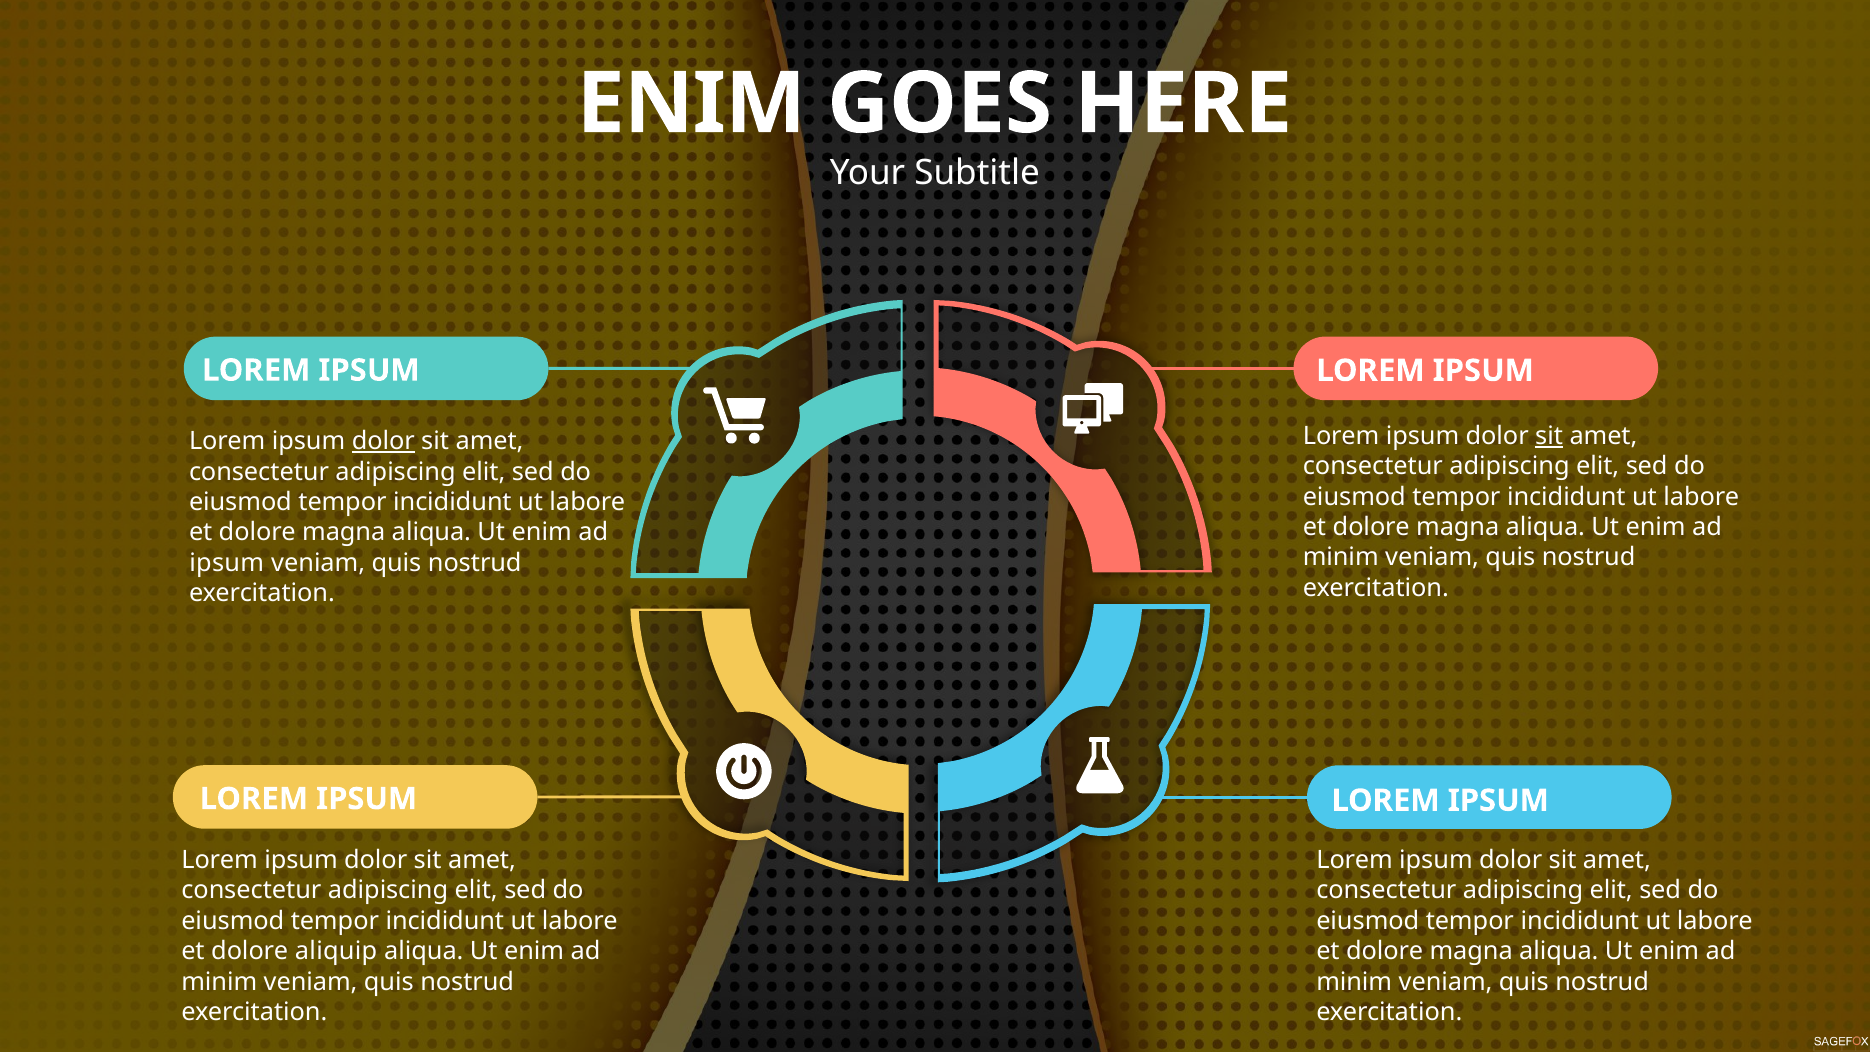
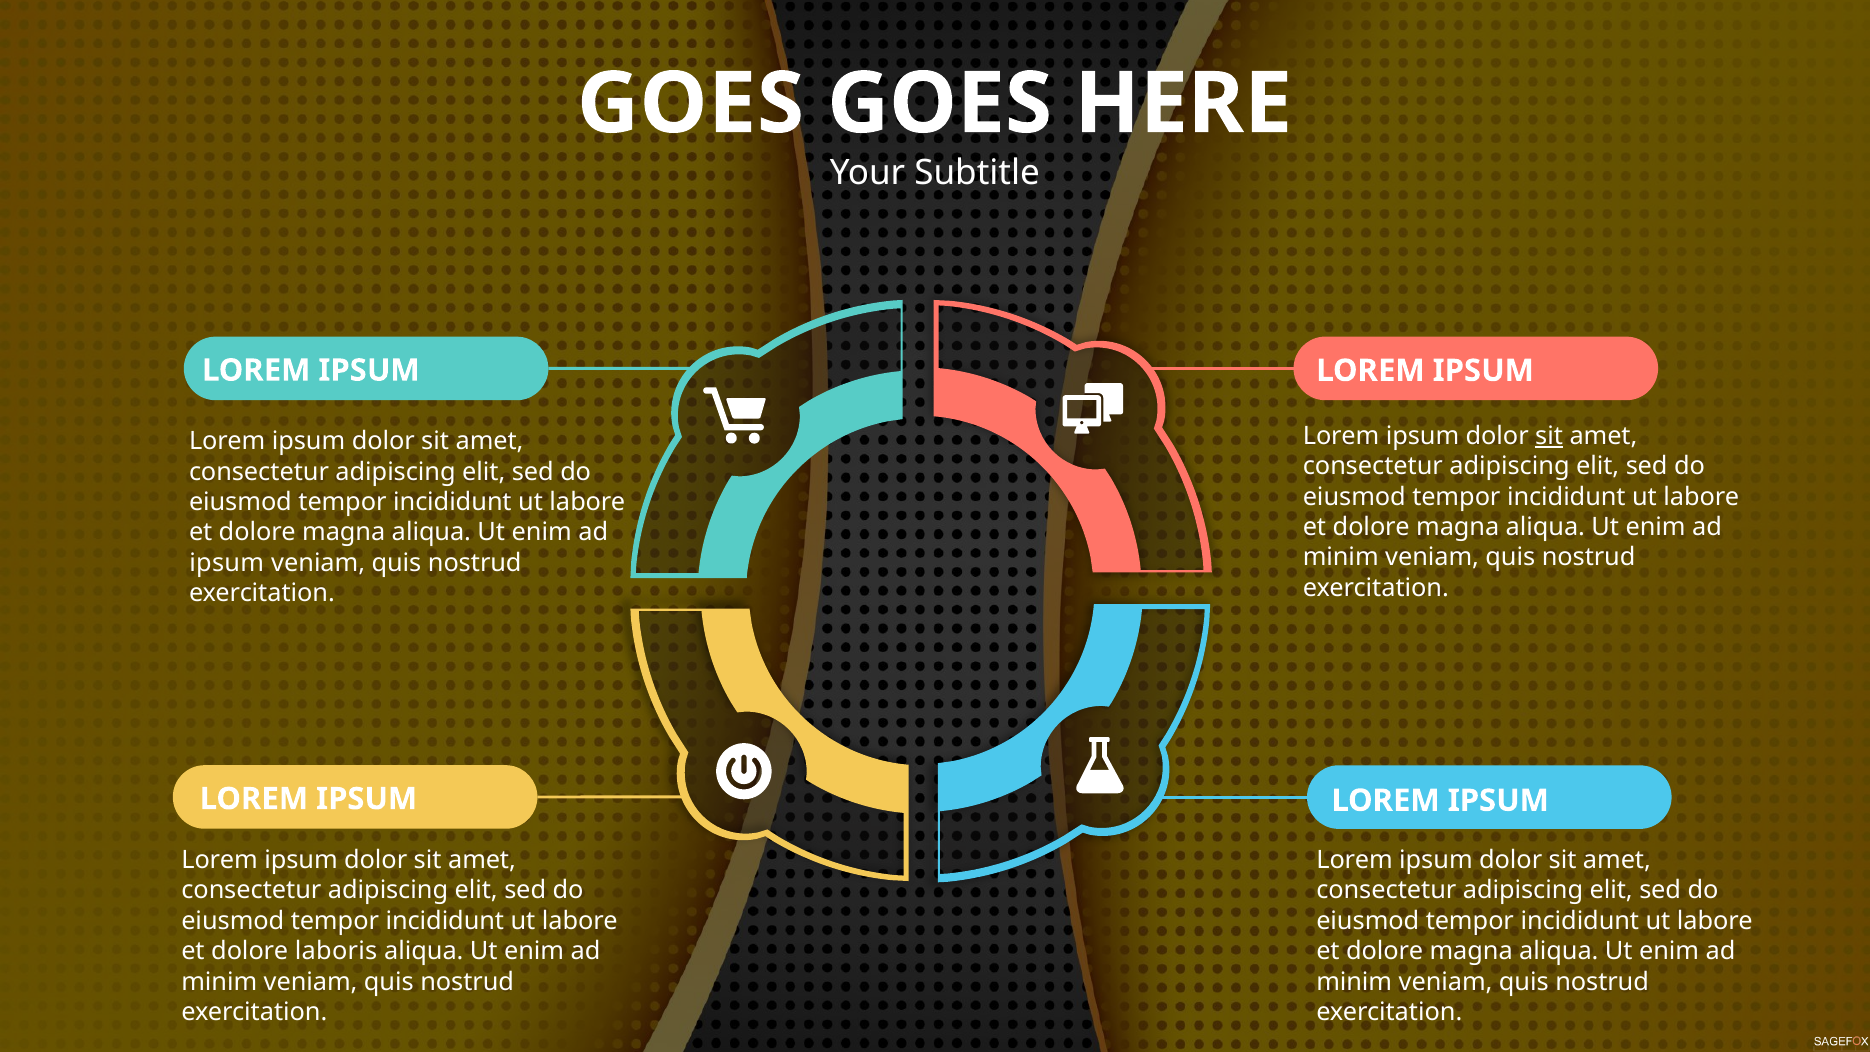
ENIM: ENIM -> GOES (691, 104)
dolor underline: present -> none (383, 441)
aliquip: aliquip -> laboris (336, 951)
